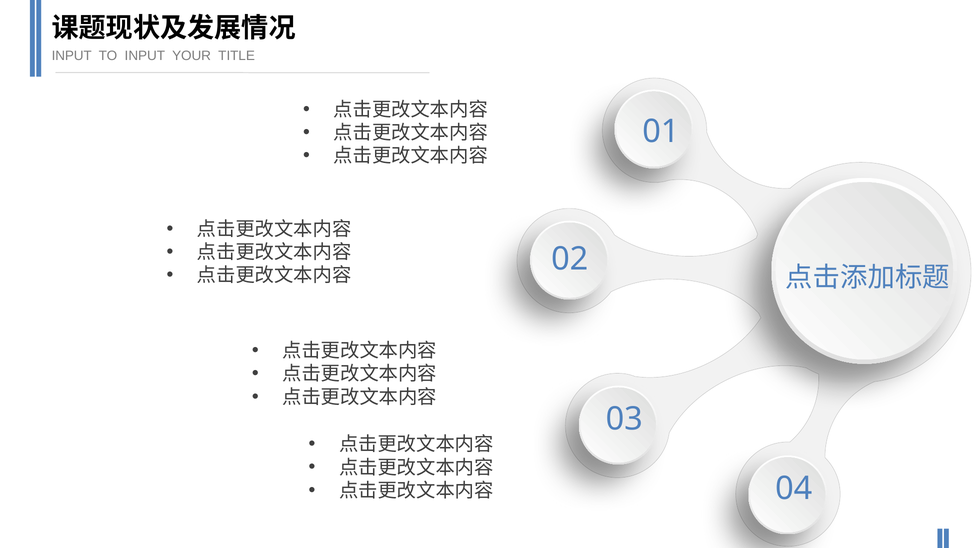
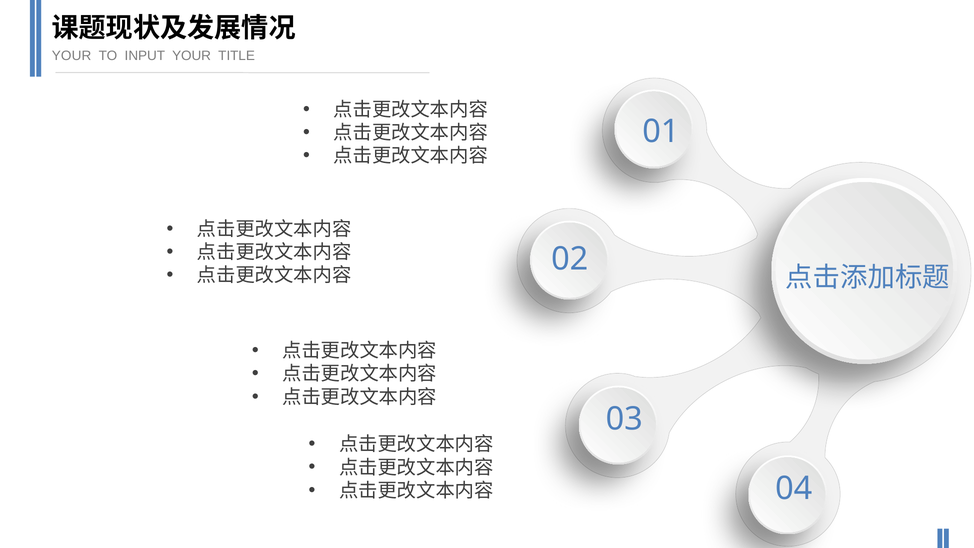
INPUT: INPUT -> YOUR (72, 56)
